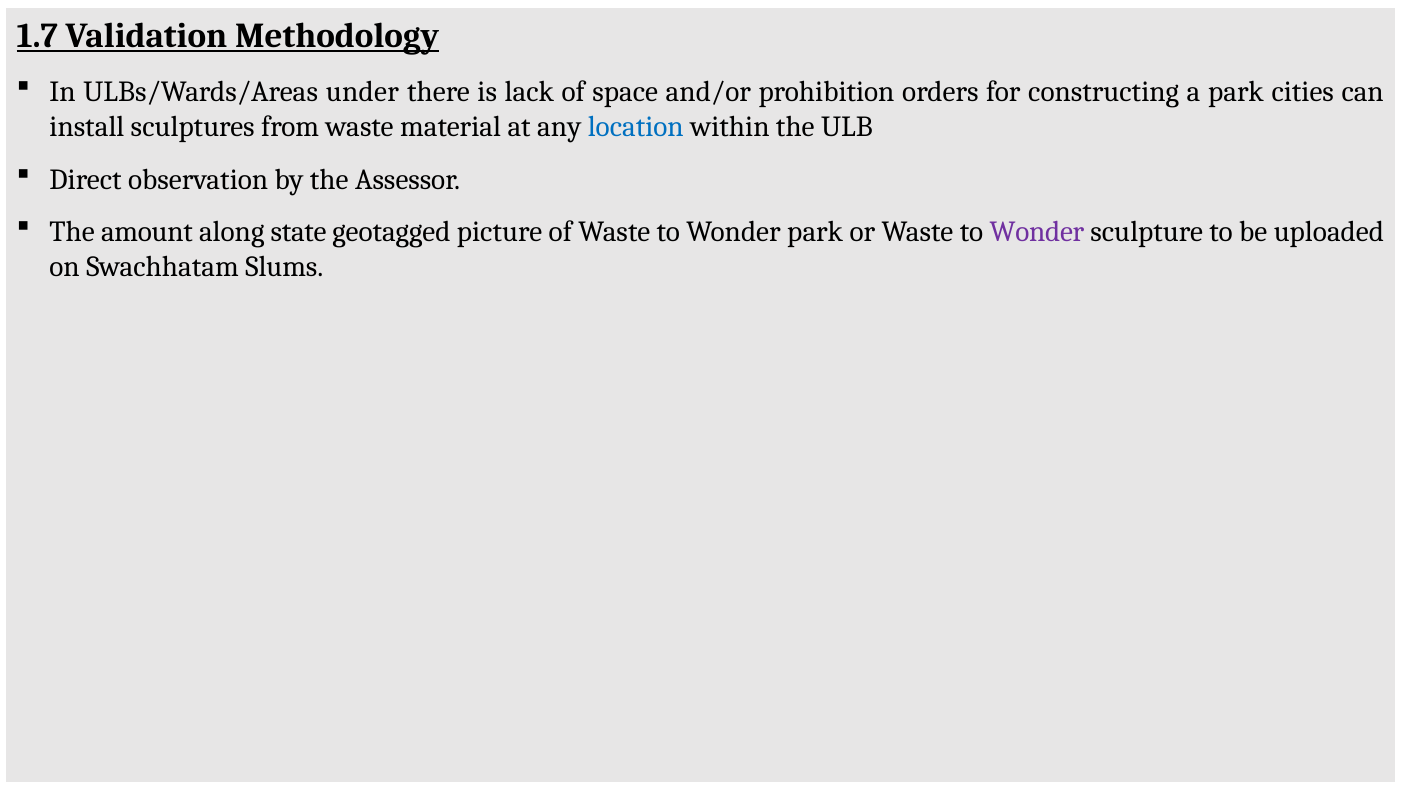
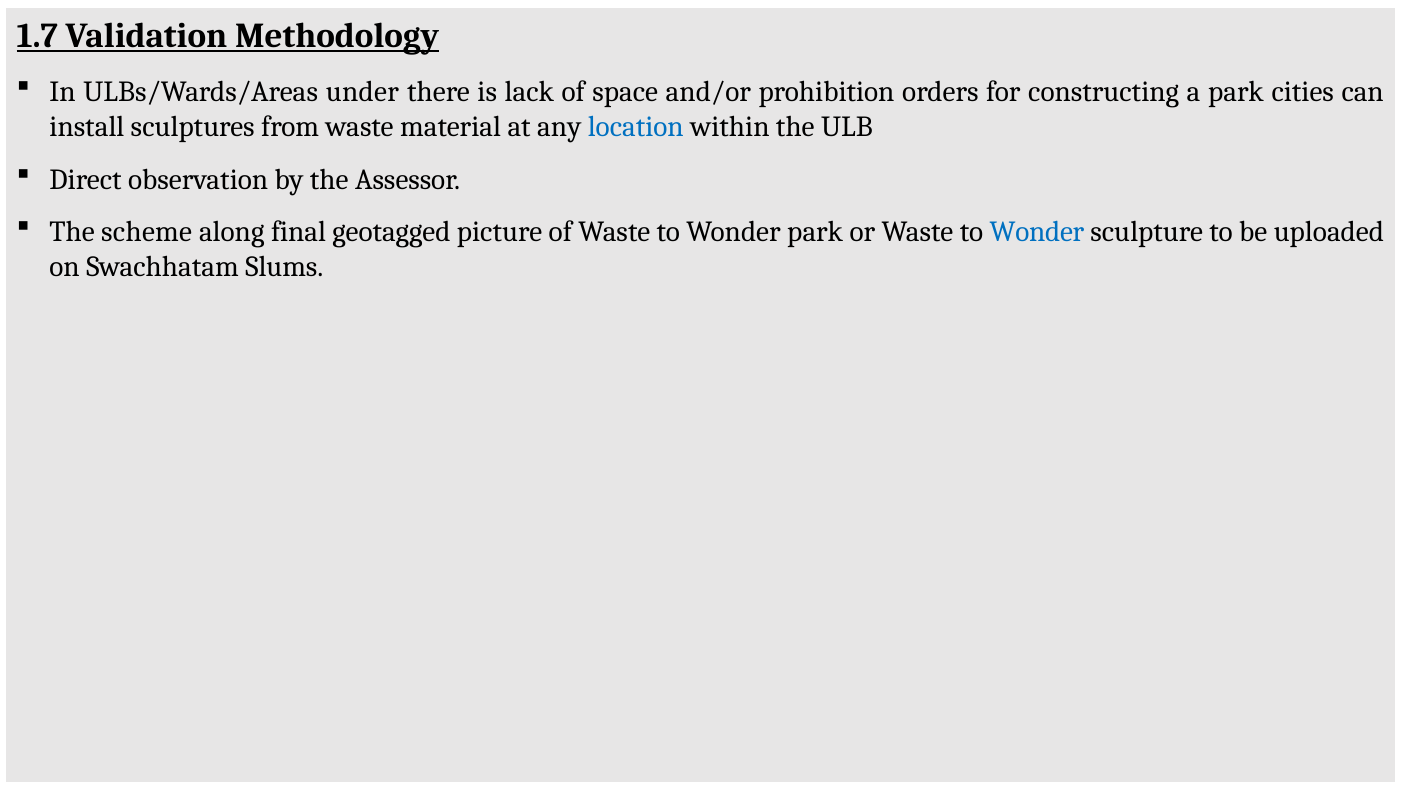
amount: amount -> scheme (147, 232)
state: state -> final (298, 232)
Wonder colour: purple -> blue (1037, 232)
